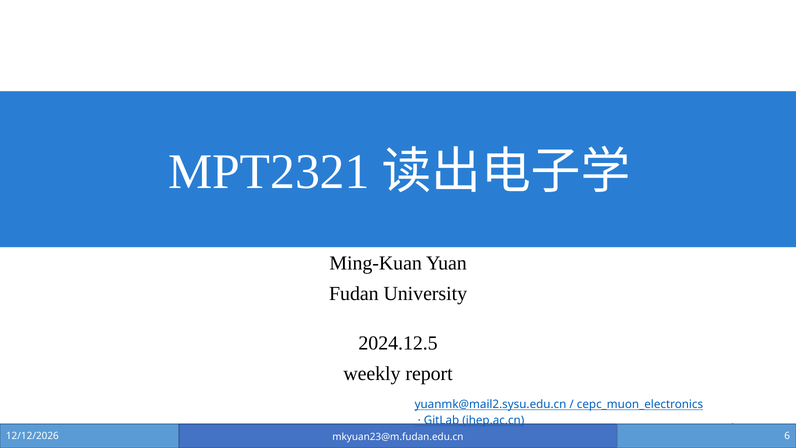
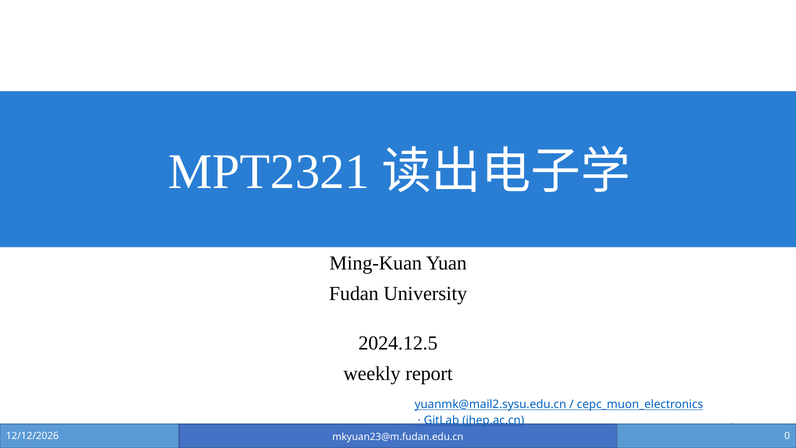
6: 6 -> 0 (787, 436)
